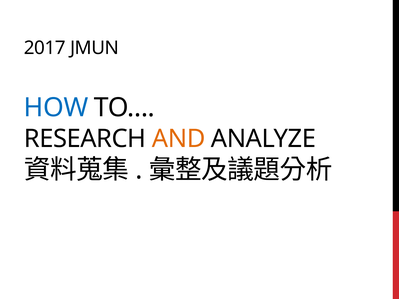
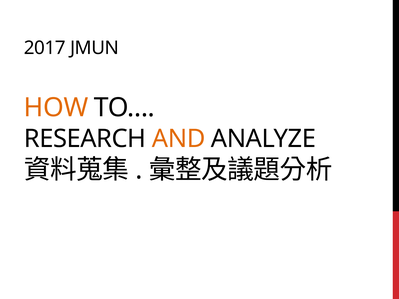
HOW colour: blue -> orange (56, 108)
